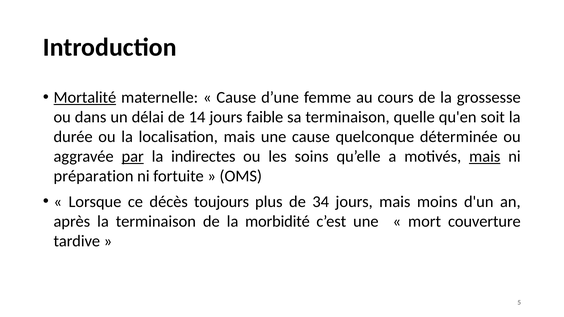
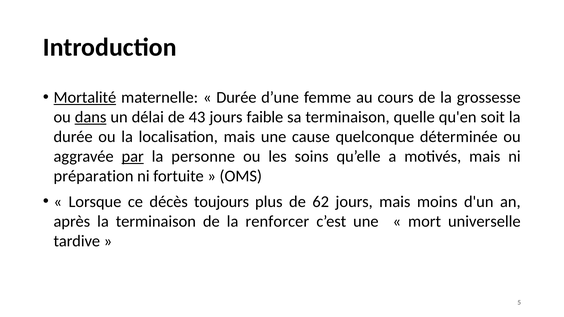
Cause: Cause -> Durée (236, 98)
dans underline: none -> present (91, 117)
14: 14 -> 43 (197, 117)
indirectes: indirectes -> personne (203, 157)
mais underline: present -> none (485, 157)
34: 34 -> 62 (321, 202)
morbidité: morbidité -> renforcer (277, 222)
couverture: couverture -> universelle (484, 222)
